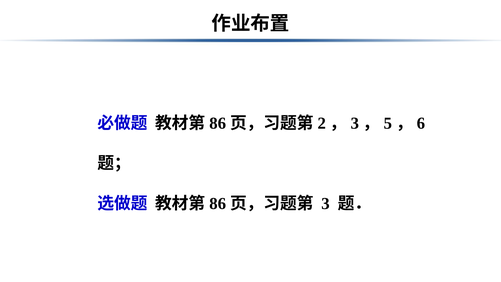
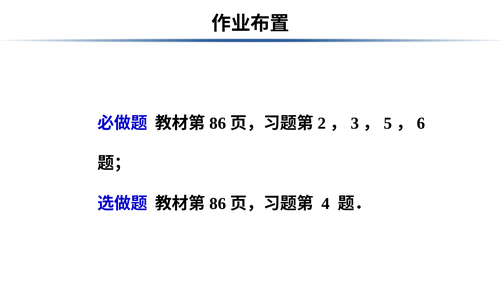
3: 3 -> 4 (325, 203)
